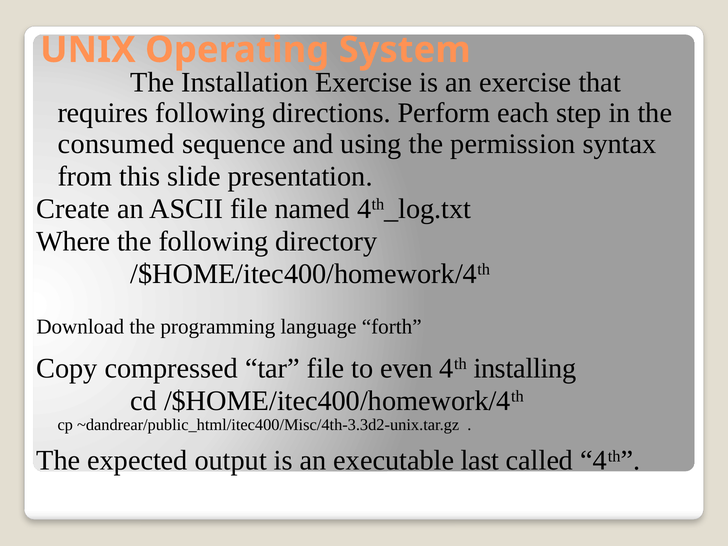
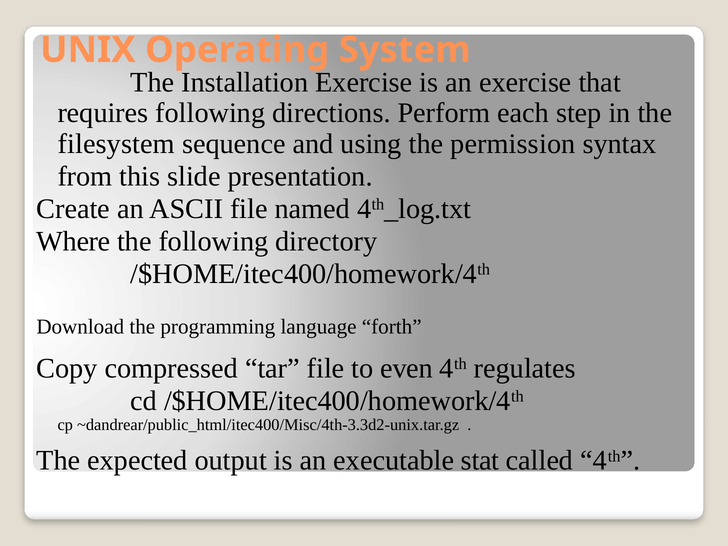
consumed: consumed -> filesystem (116, 144)
installing: installing -> regulates (525, 368)
last: last -> stat (480, 461)
